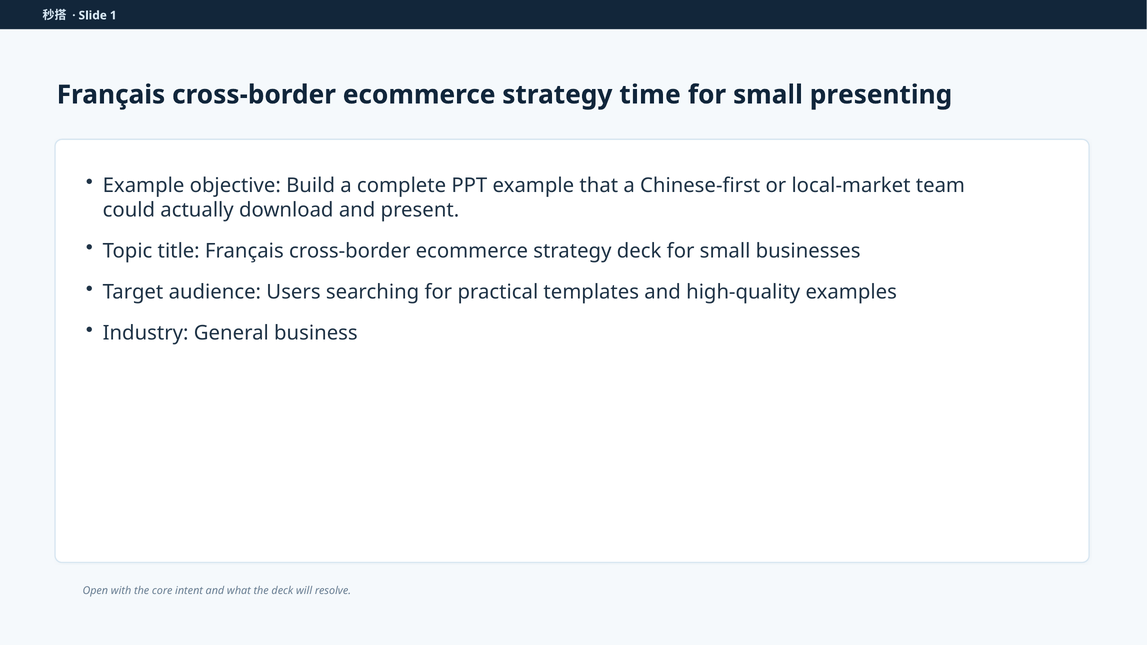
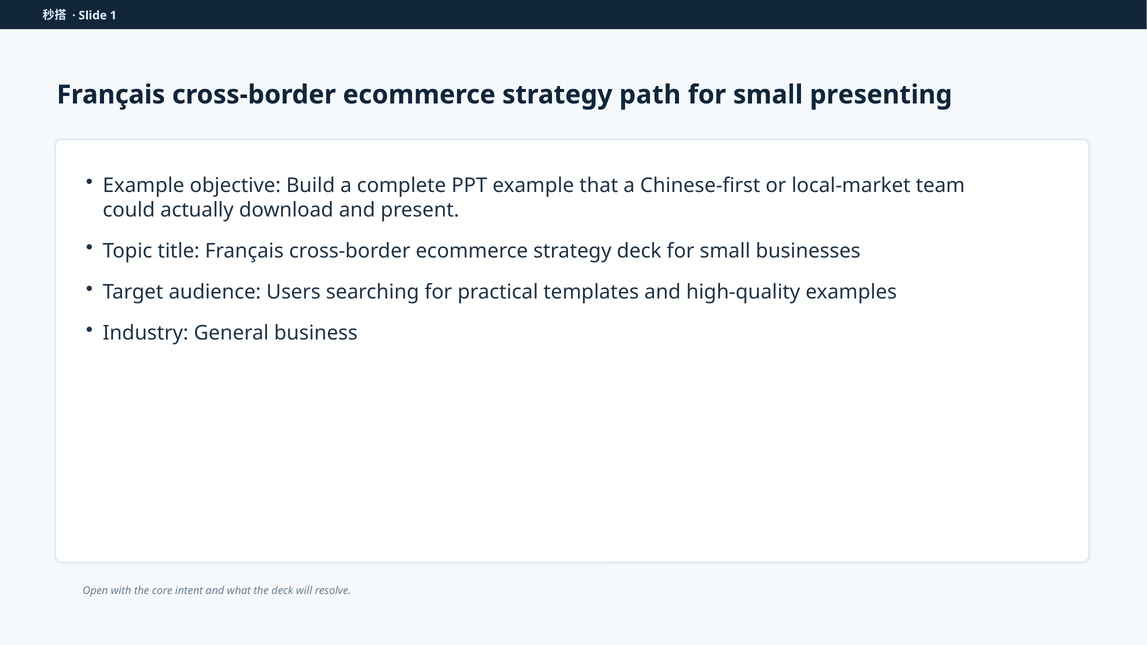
time: time -> path (650, 95)
